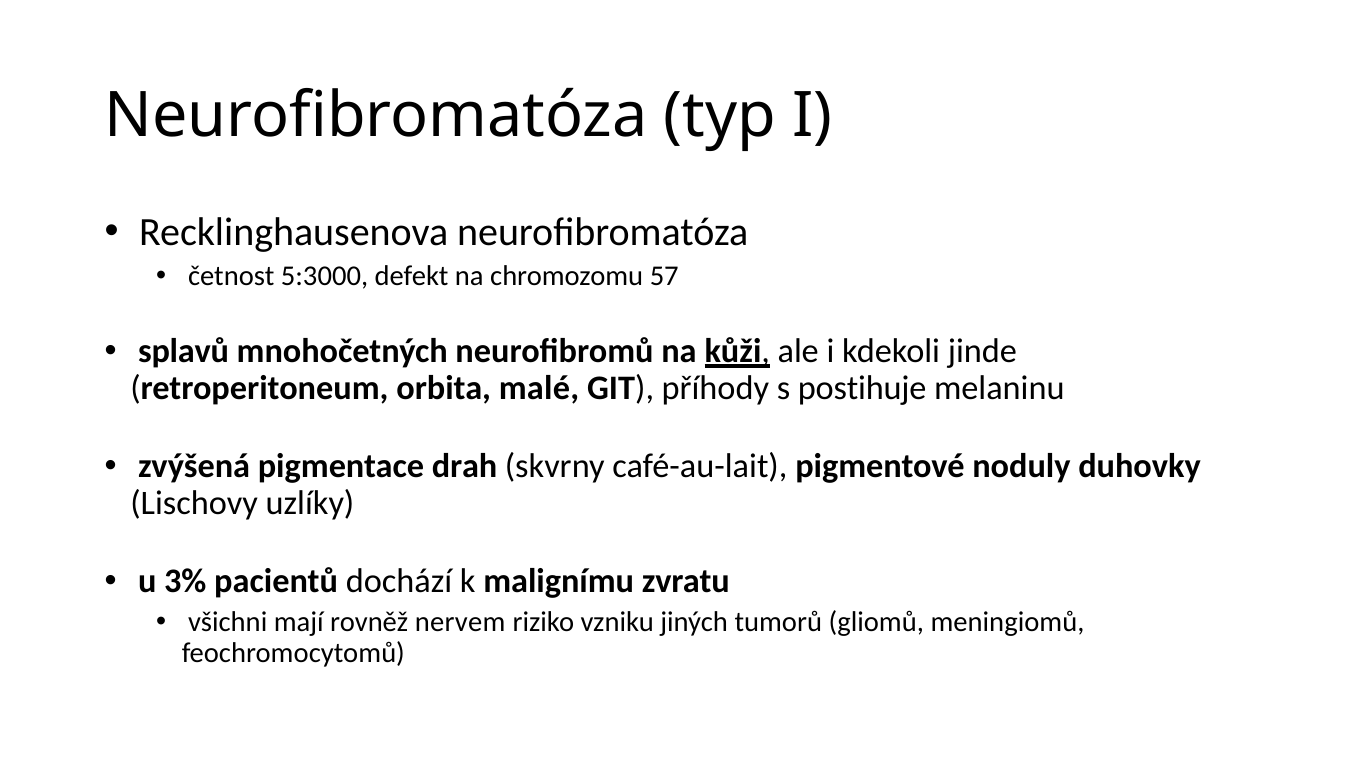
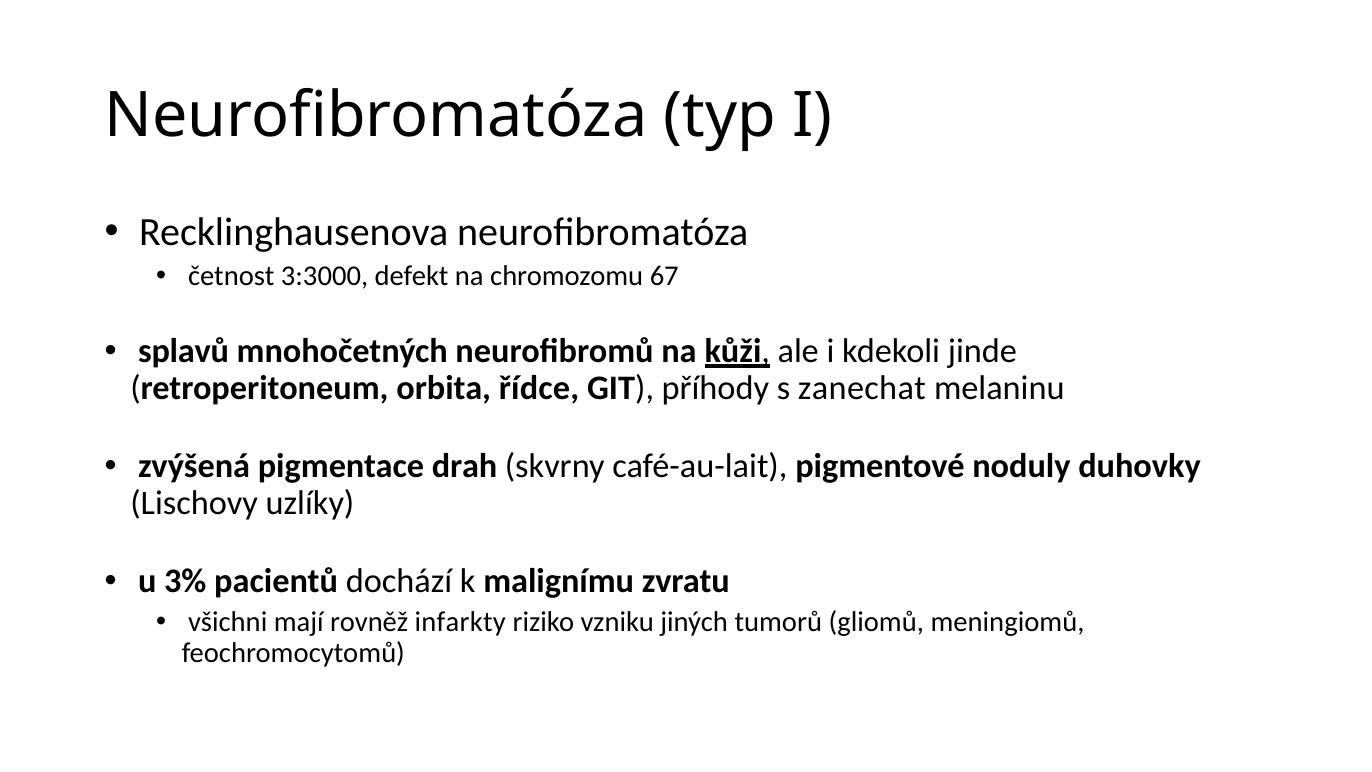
5:3000: 5:3000 -> 3:3000 (324, 276)
57: 57 -> 67 (664, 276)
malé: malé -> řídce (539, 388)
postihuje: postihuje -> zanechat (862, 388)
nervem: nervem -> infarkty (460, 622)
